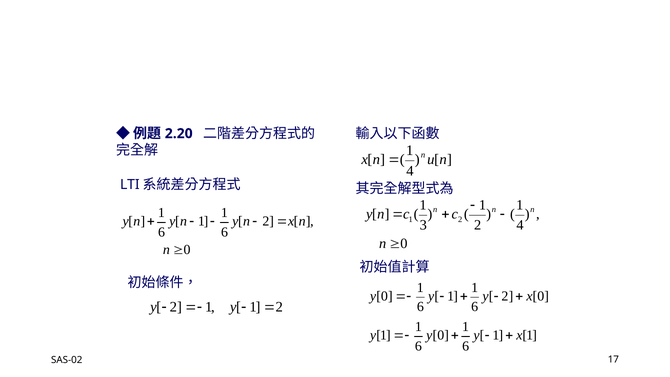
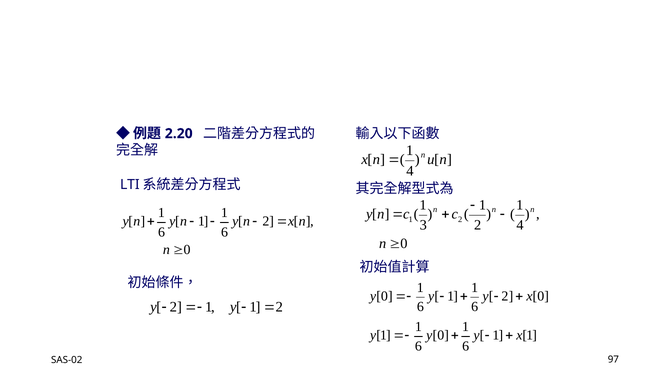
17: 17 -> 97 (613, 359)
